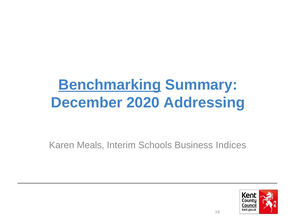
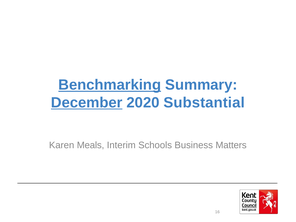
December underline: none -> present (87, 103)
Addressing: Addressing -> Substantial (204, 103)
Indices: Indices -> Matters (231, 145)
